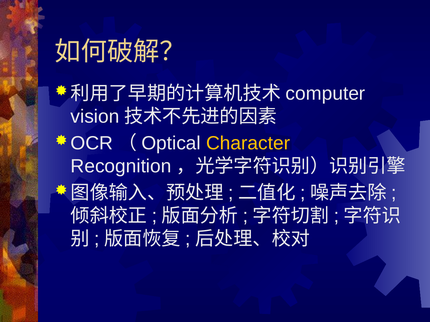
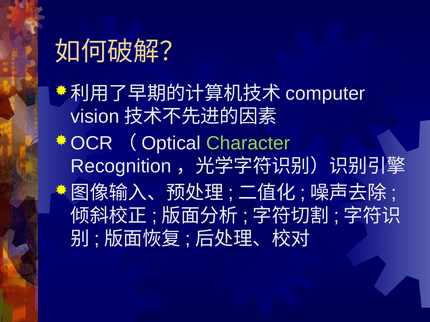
Character colour: yellow -> light green (248, 143)
